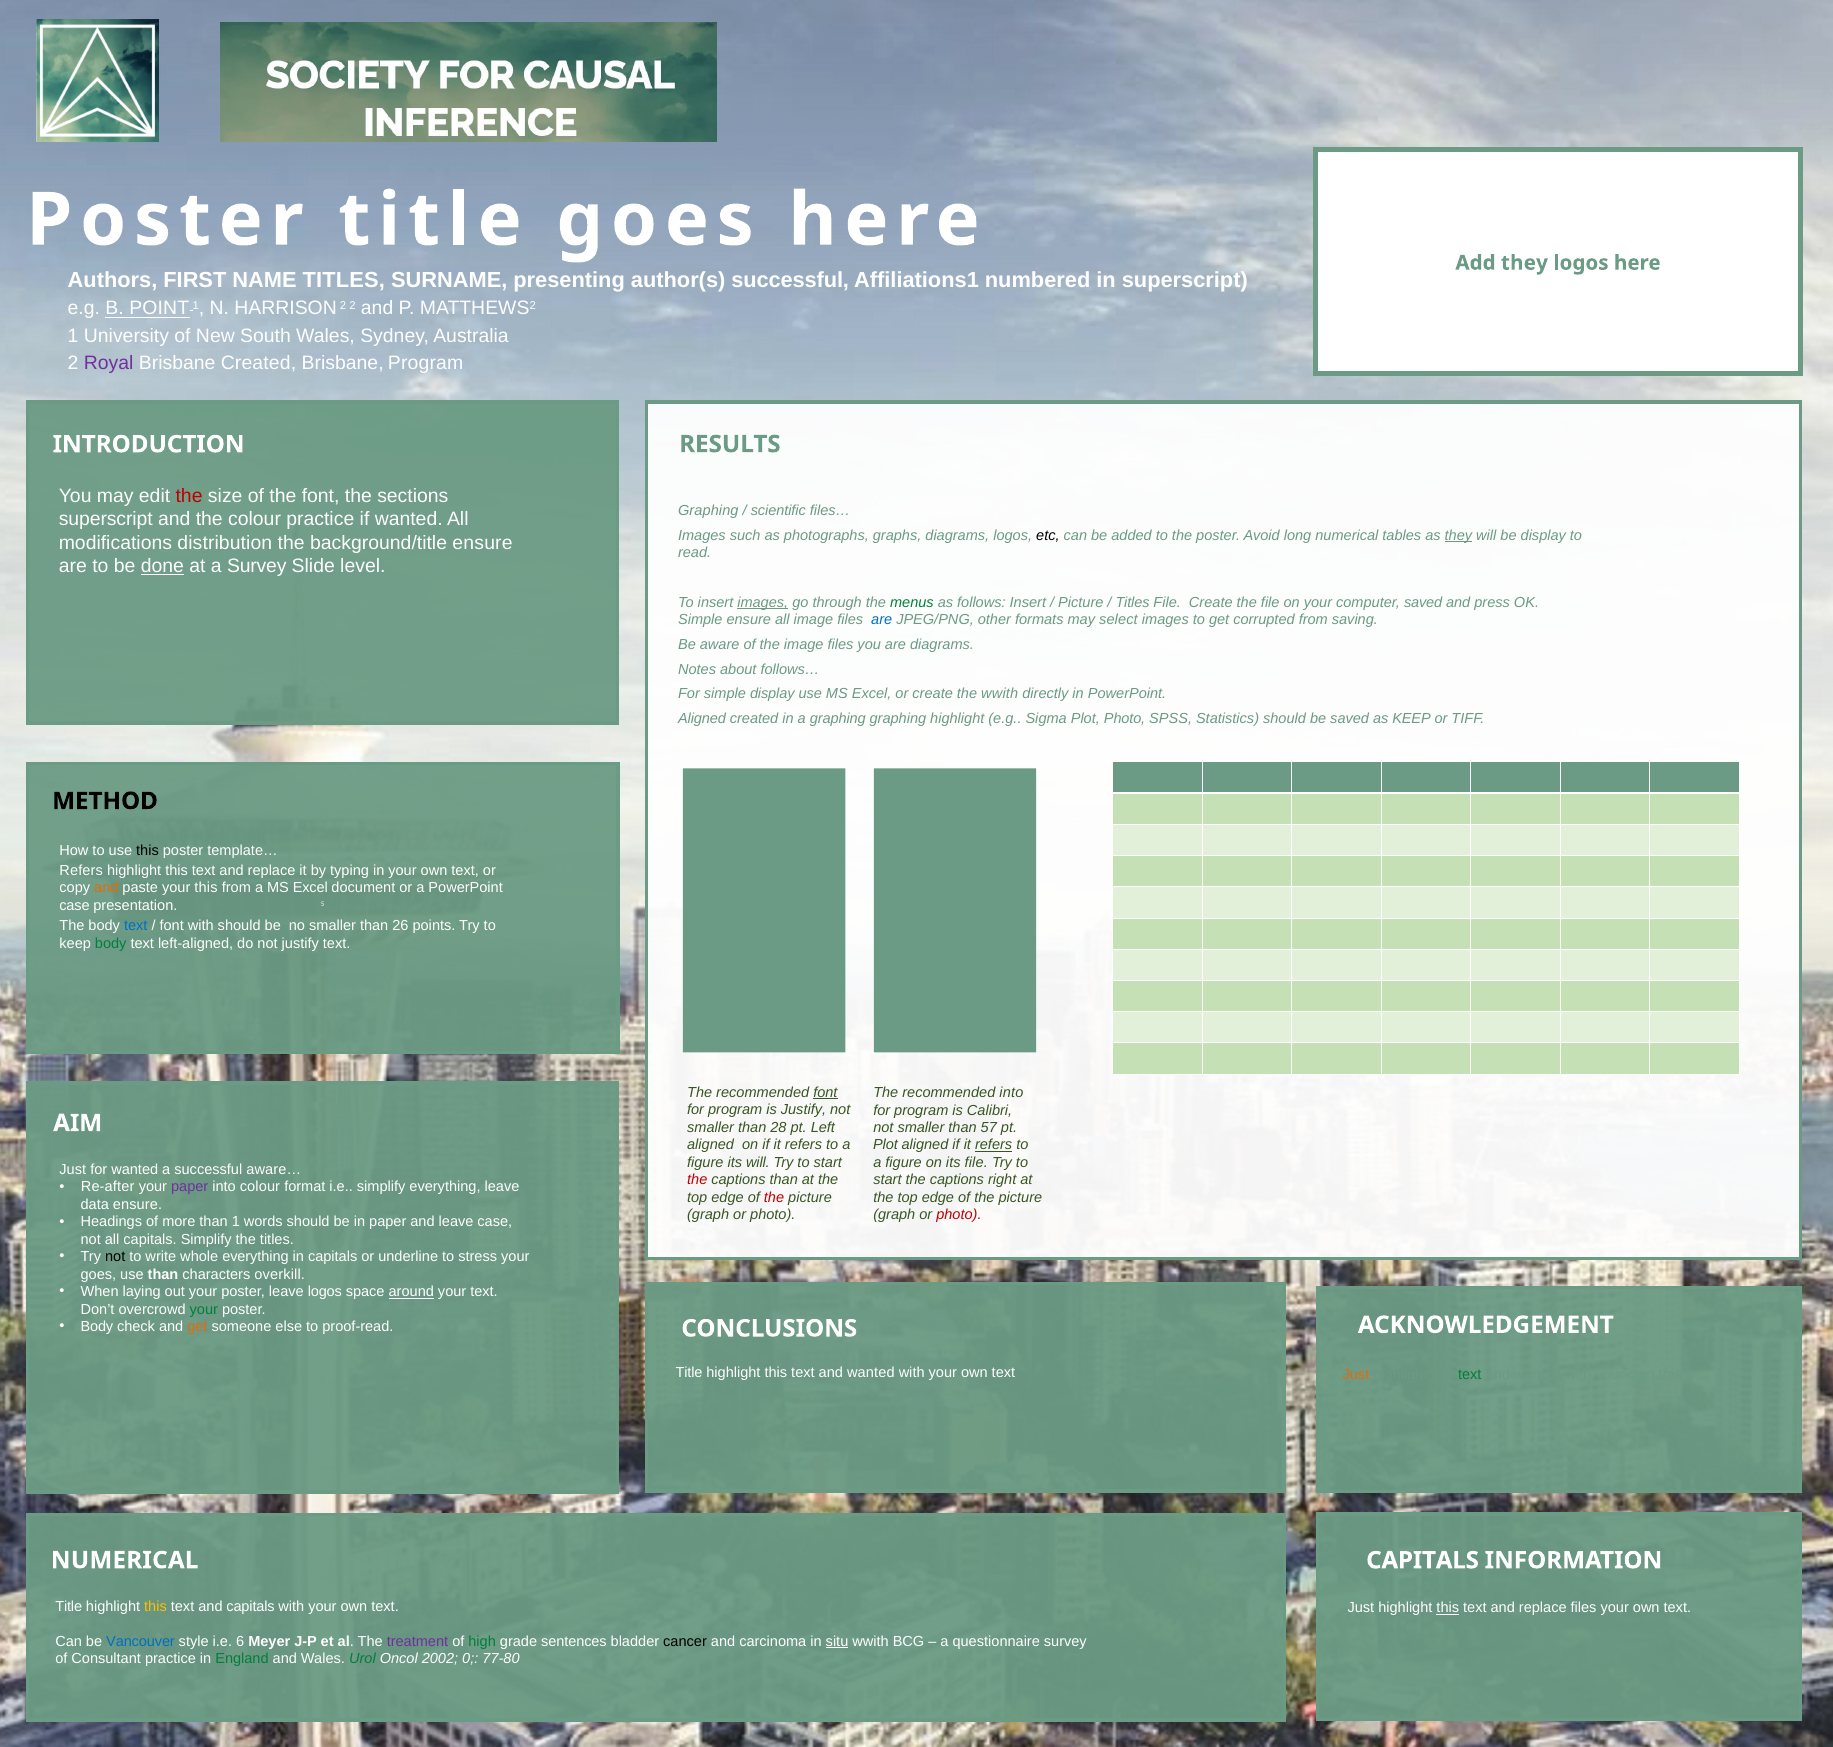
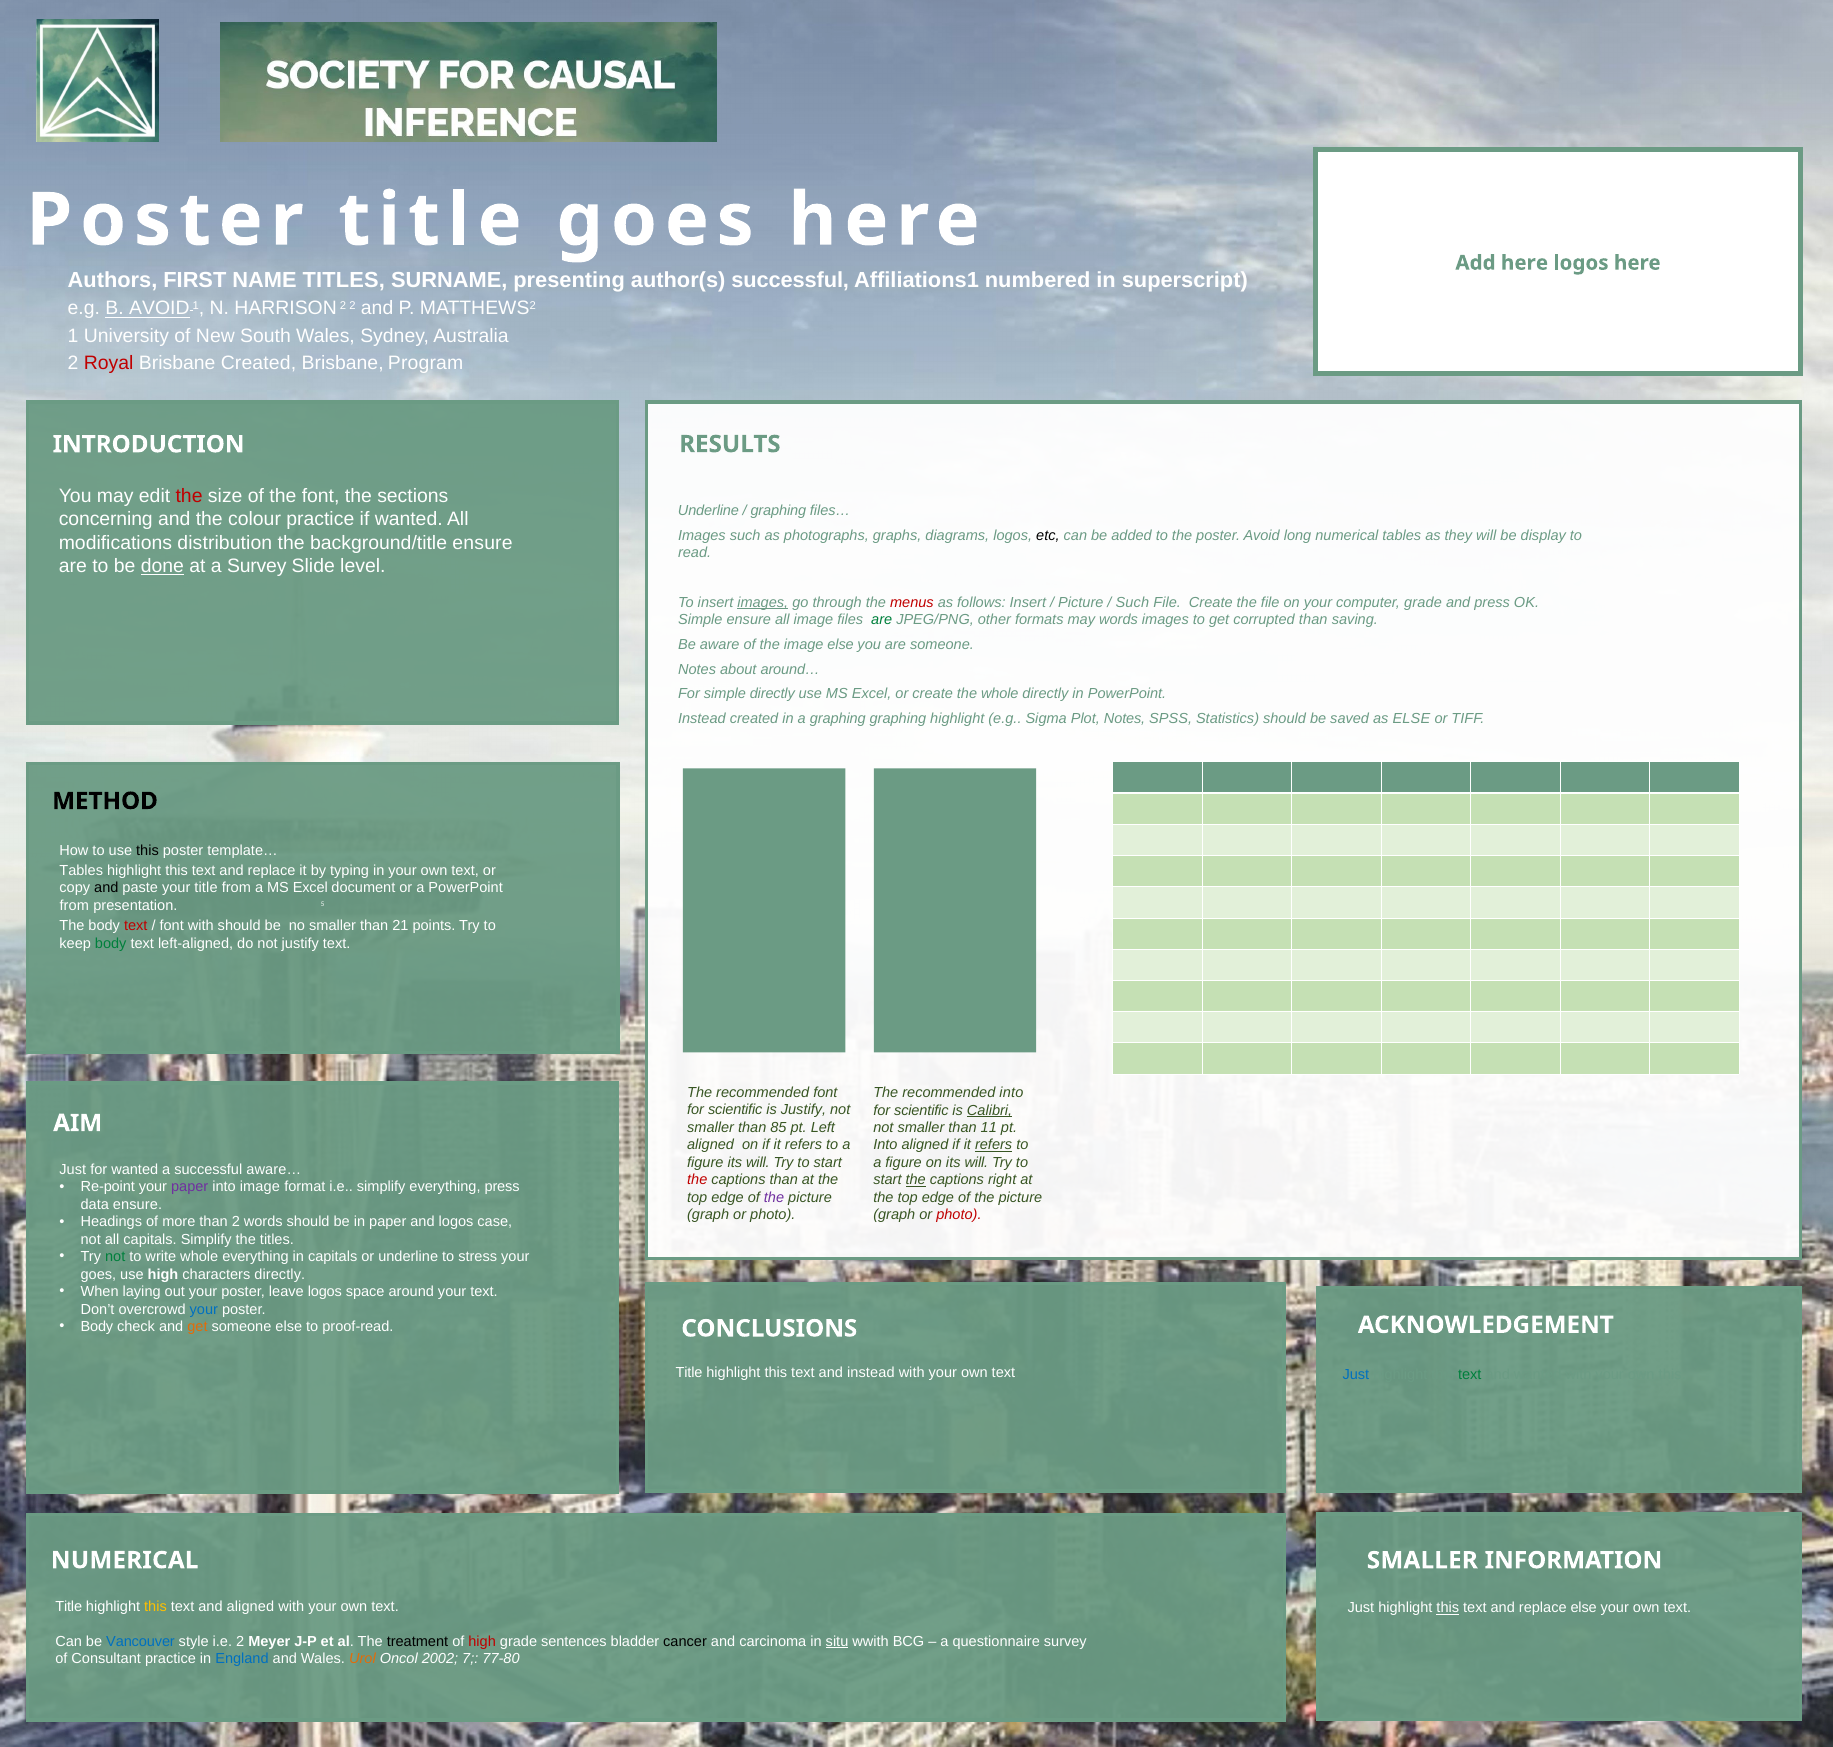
Add they: they -> here (1525, 263)
B POINT: POINT -> AVOID (159, 309)
Royal colour: purple -> red (109, 363)
Graphing: Graphing -> Underline (708, 511)
scientific: scientific -> graphing (778, 511)
superscript: superscript -> concerning (106, 519)
they underline: present -> none (1458, 536)
menus colour: green -> red (912, 602)
Titles: Titles -> Such (1132, 602)
computer saved: saved -> grade (1423, 602)
are colour: blue -> green (882, 620)
may select: select -> words (1119, 620)
corrupted from: from -> than (1313, 620)
the image files: files -> else (841, 645)
are diagrams: diagrams -> someone (942, 645)
follows…: follows… -> around… (790, 669)
simple display: display -> directly (772, 694)
the wwith: wwith -> whole (1000, 694)
Aligned: Aligned -> Instead (702, 719)
Plot Photo: Photo -> Notes (1125, 719)
as KEEP: KEEP -> ELSE (1411, 719)
Refers: Refers -> Tables (81, 871)
and colour: orange -> black (106, 888)
your this: this -> title (206, 888)
case: case -> from (74, 906)
text colour: blue -> red (136, 926)
26: 26 -> 21 (400, 926)
font underline: present -> none (825, 1093)
program: program -> scientific (735, 1110)
program: program -> scientific (921, 1110)
Calibri underline: none -> present (990, 1110)
28: 28 -> 85 (778, 1128)
57: 57 -> 11 (989, 1128)
Plot: Plot -> Into (885, 1145)
on its file: file -> will (976, 1163)
the underline: none -> present (916, 1180)
Re-after: Re-after -> Re-point (108, 1187)
into colour: colour -> image (260, 1187)
everything leave: leave -> press (502, 1187)
the colour: red -> purple (774, 1197)
than 1: 1 -> 2 (236, 1222)
and leave: leave -> logos (456, 1222)
not colour: black -> green (115, 1257)
use than: than -> high (163, 1274)
characters overkill: overkill -> directly (280, 1274)
around underline: present -> none (411, 1292)
your colour: green -> blue (204, 1309)
wanted: wanted -> instead (871, 1373)
Just colour: orange -> blue (1356, 1375)
CAPITALS: CAPITALS -> SMALLER (1422, 1560)
and capitals: capitals -> aligned (250, 1606)
replace files: files -> else (1584, 1608)
i.e 6: 6 -> 2 (240, 1641)
treatment colour: purple -> black (417, 1641)
high colour: green -> red (482, 1641)
England colour: green -> blue (242, 1659)
Urol colour: green -> orange (362, 1659)
0: 0 -> 7 (470, 1659)
